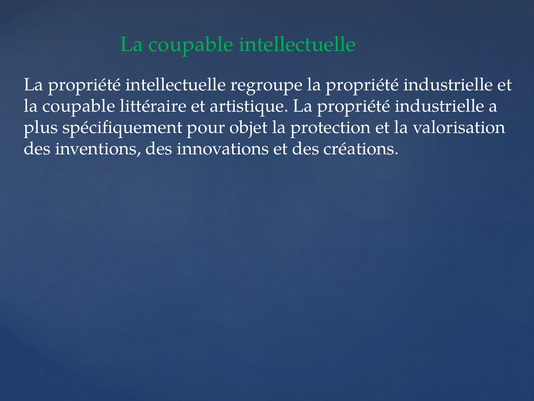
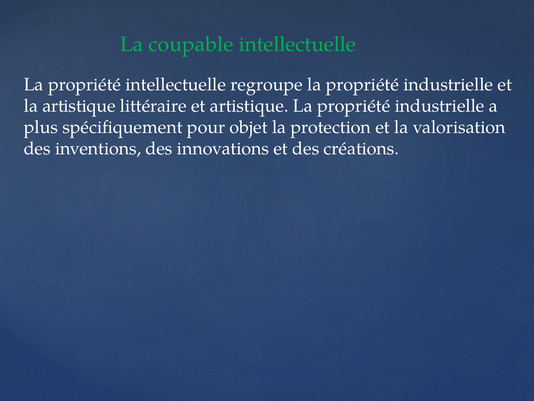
coupable: coupable -> artistique (79, 106)
